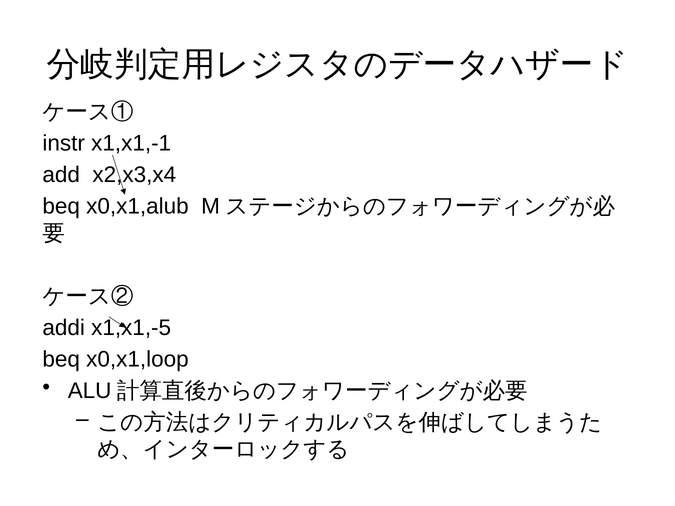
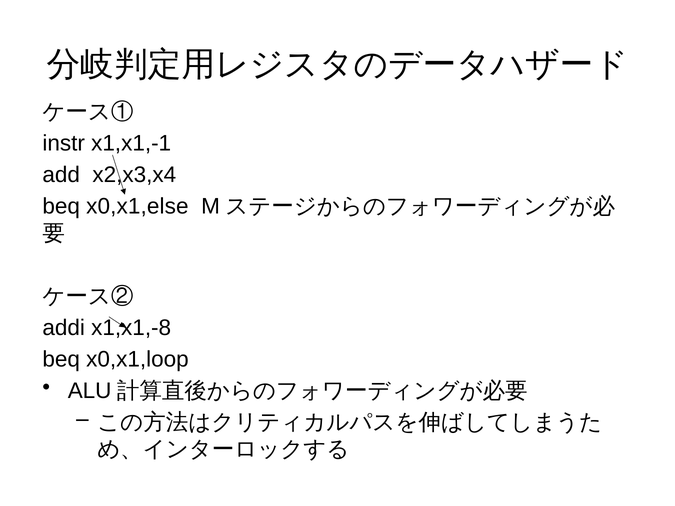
x0,x1,alub: x0,x1,alub -> x0,x1,else (137, 207)
x1,x1,-5: x1,x1,-5 -> x1,x1,-8 (131, 328)
